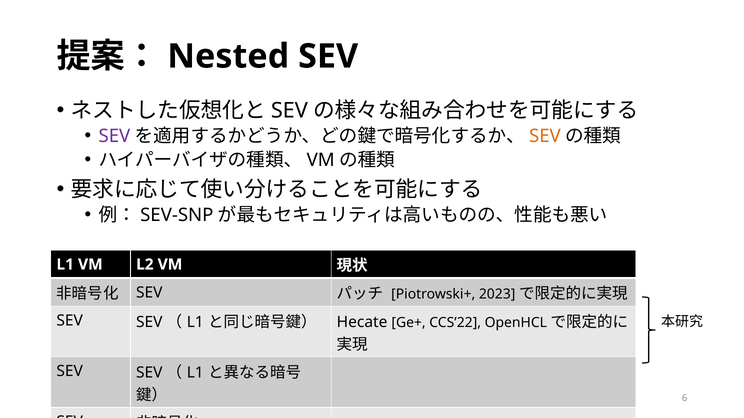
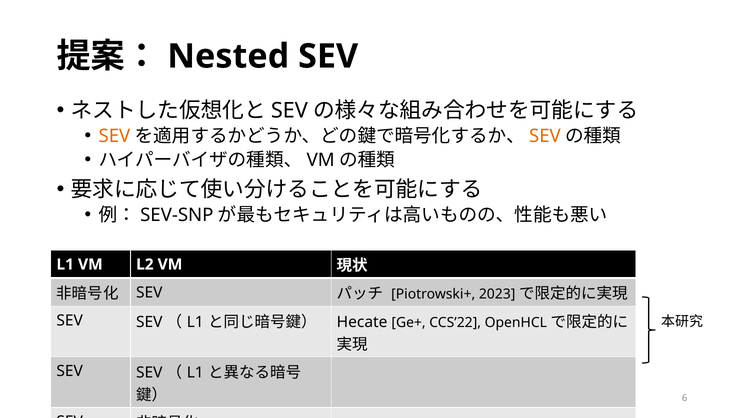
SEV colour: purple -> orange (114, 136)
